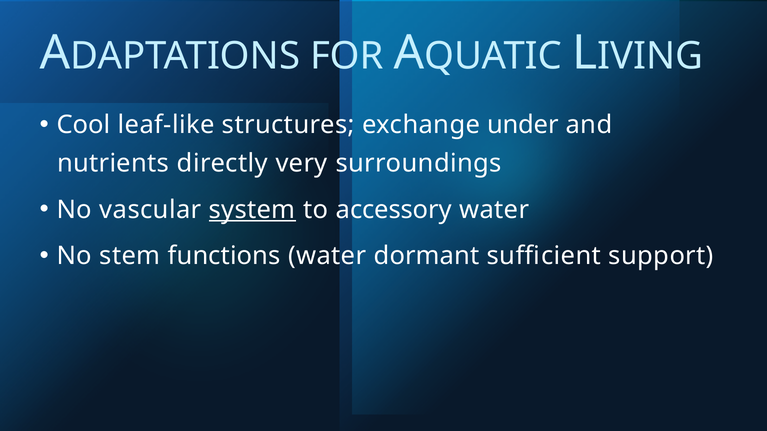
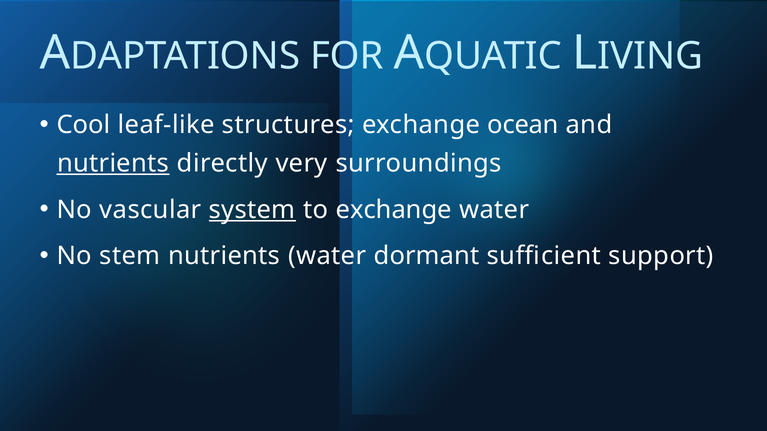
under: under -> ocean (523, 125)
nutrients underline: none -> present (113, 164)
to accessory: accessory -> exchange (394, 210)
stem functions: functions -> nutrients (224, 256)
